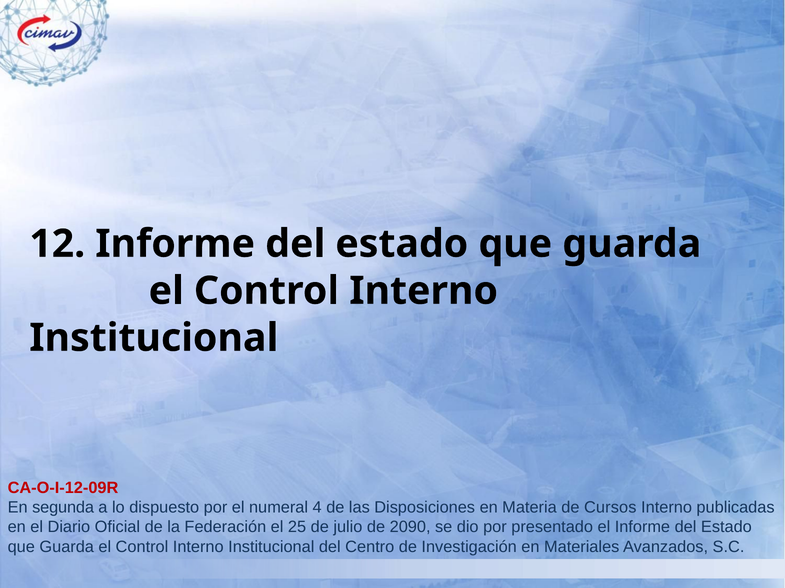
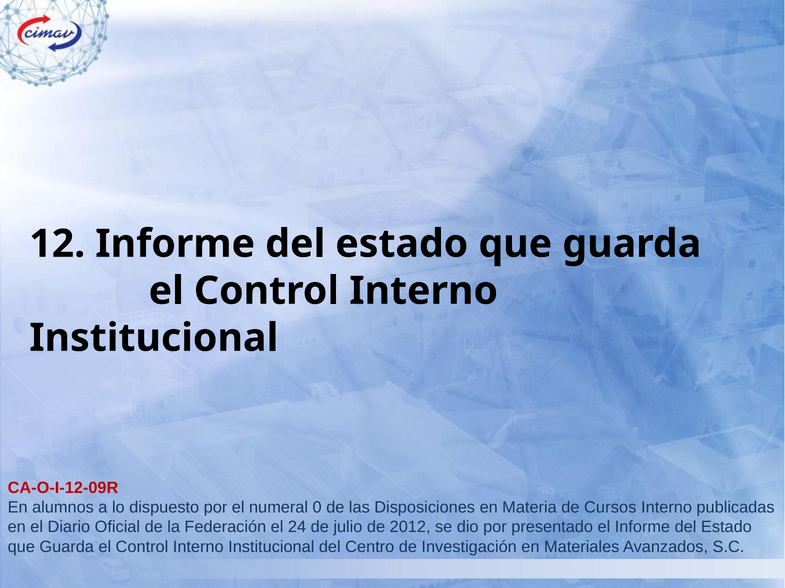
segunda: segunda -> alumnos (63, 508)
4: 4 -> 0 (317, 508)
25: 25 -> 24 (297, 528)
2090: 2090 -> 2012 (410, 528)
